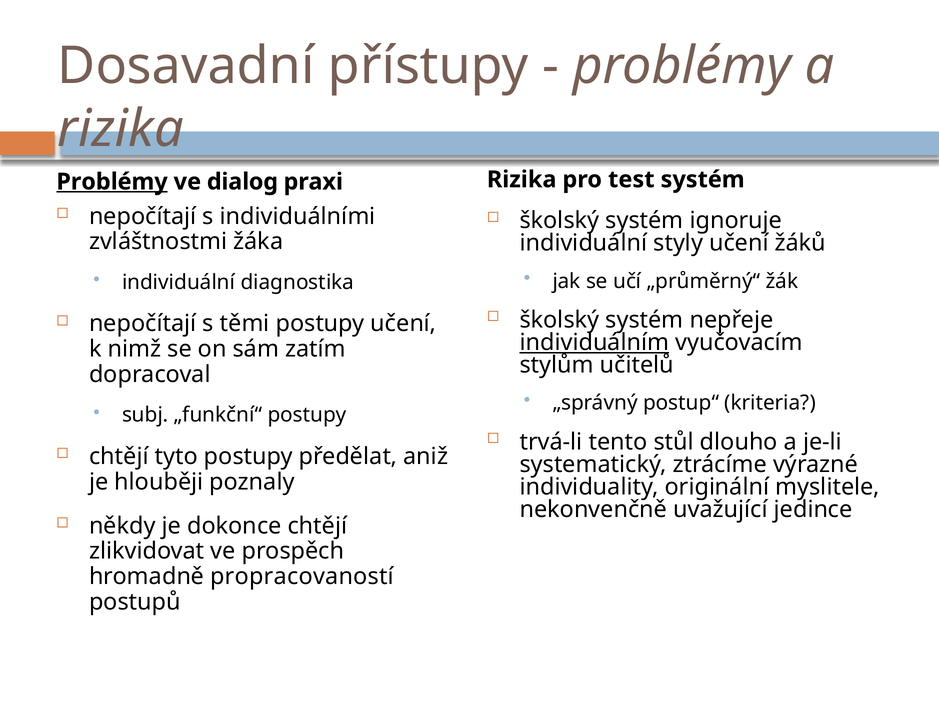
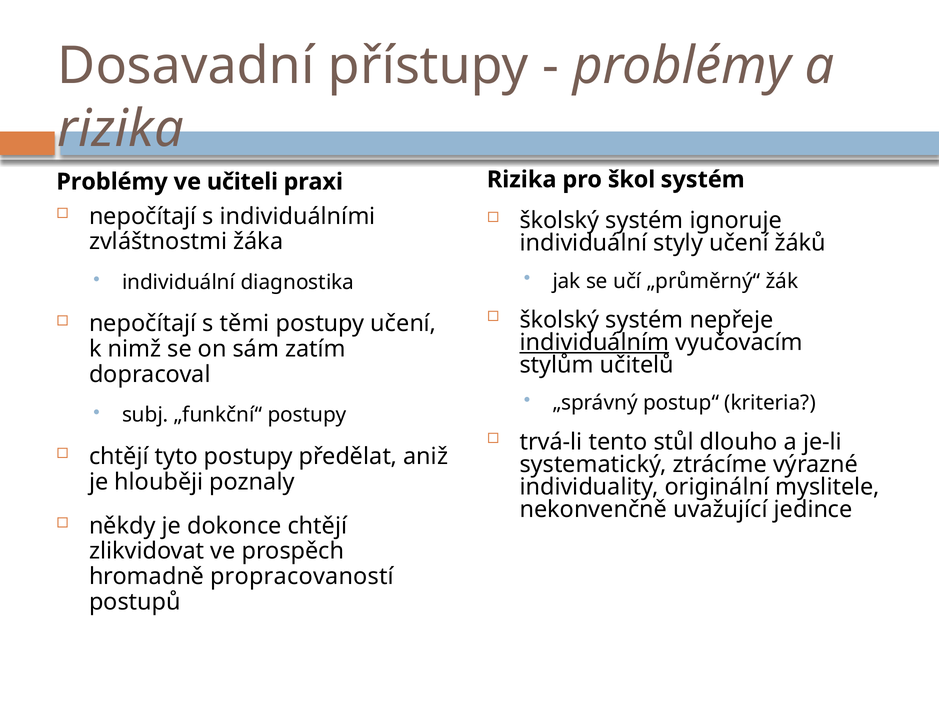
test: test -> škol (631, 179)
Problémy underline: present -> none (112, 182)
dialog: dialog -> učiteli (242, 182)
